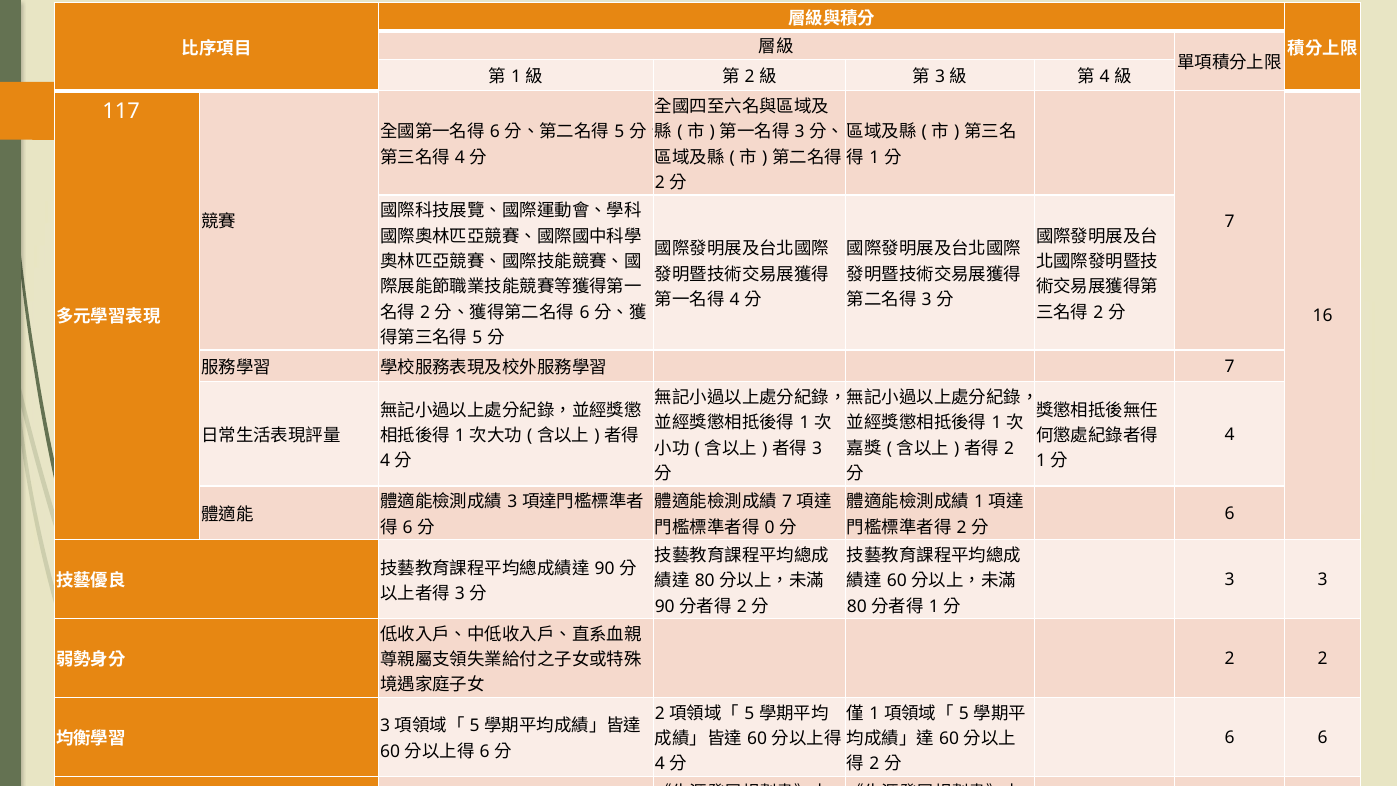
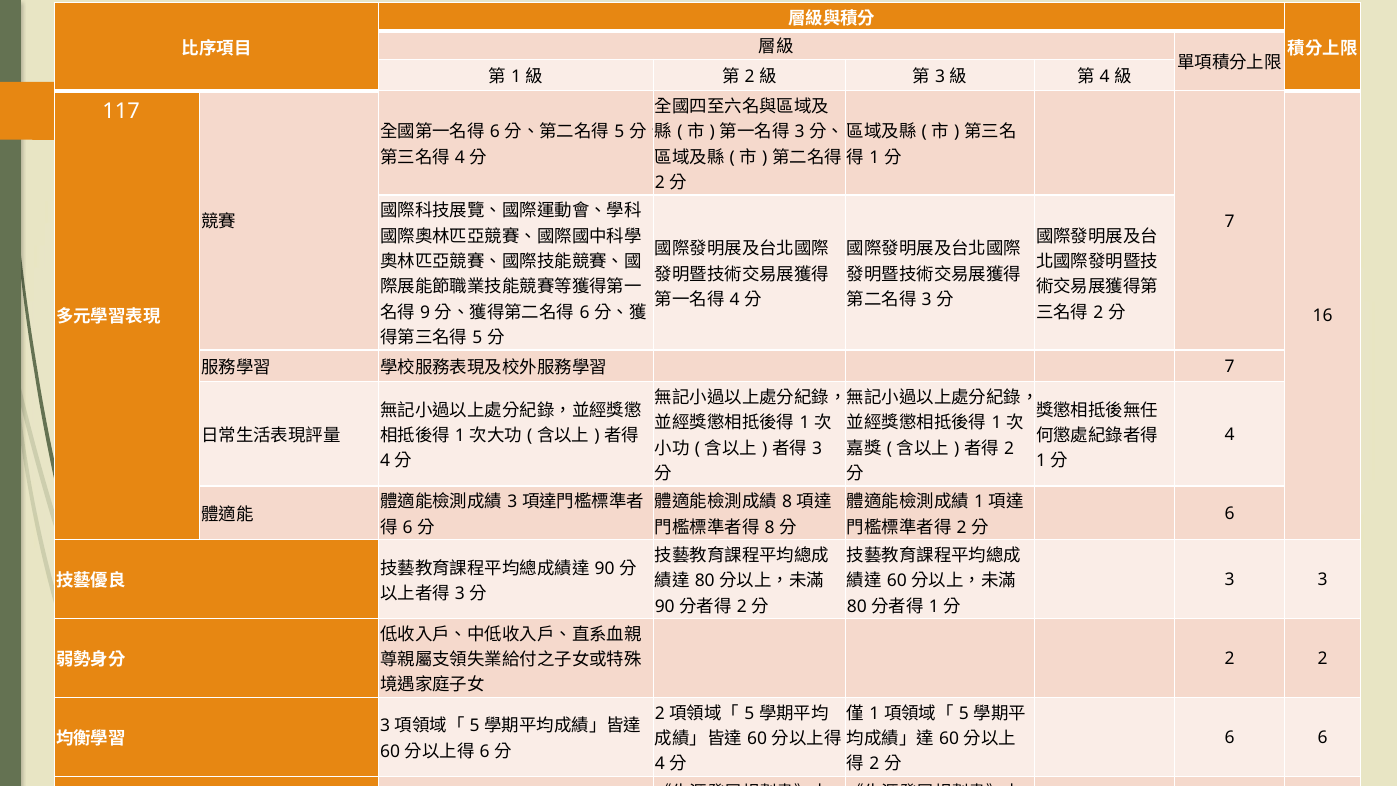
2: 2 -> 9 (425, 312)
7: 7 -> 8 (787, 502)
0: 0 -> 8 (770, 527)
